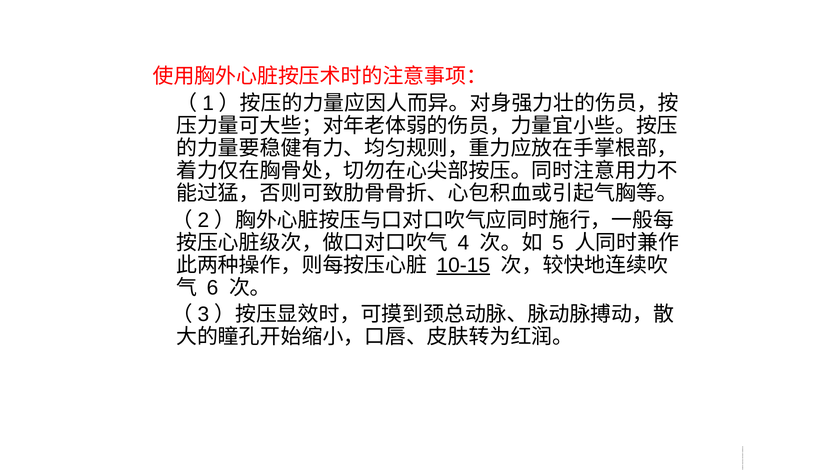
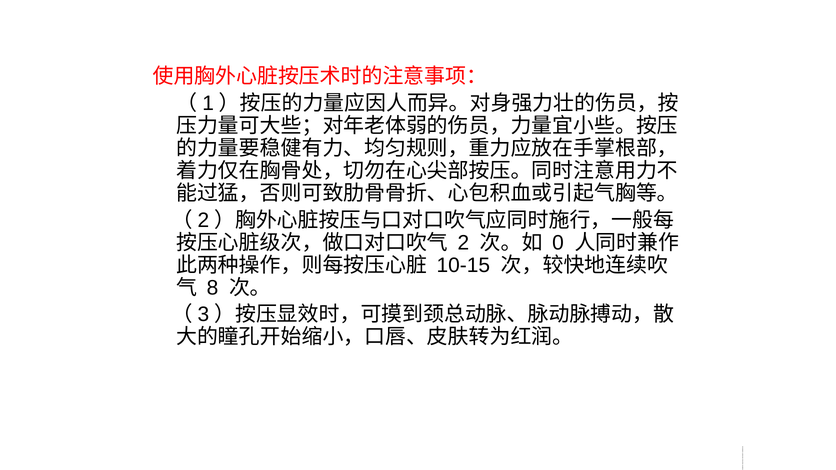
4: 4 -> 2 (463, 243)
5: 5 -> 0 (558, 243)
10-15 underline: present -> none (463, 265)
6: 6 -> 8 (213, 288)
